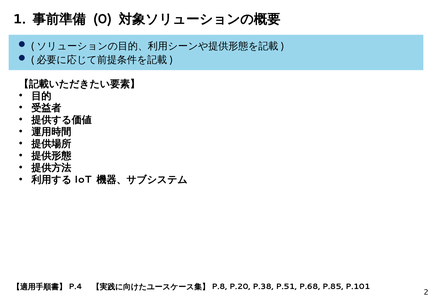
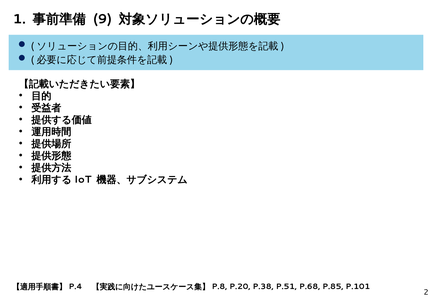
0: 0 -> 9 (102, 19)
